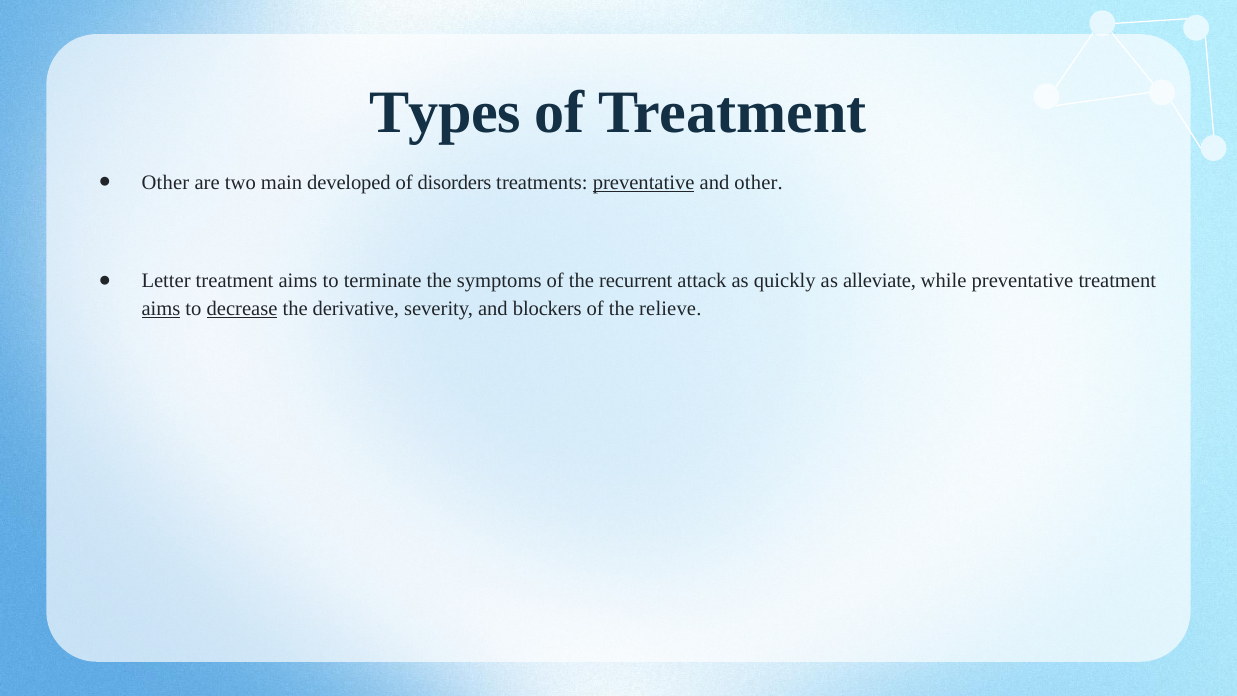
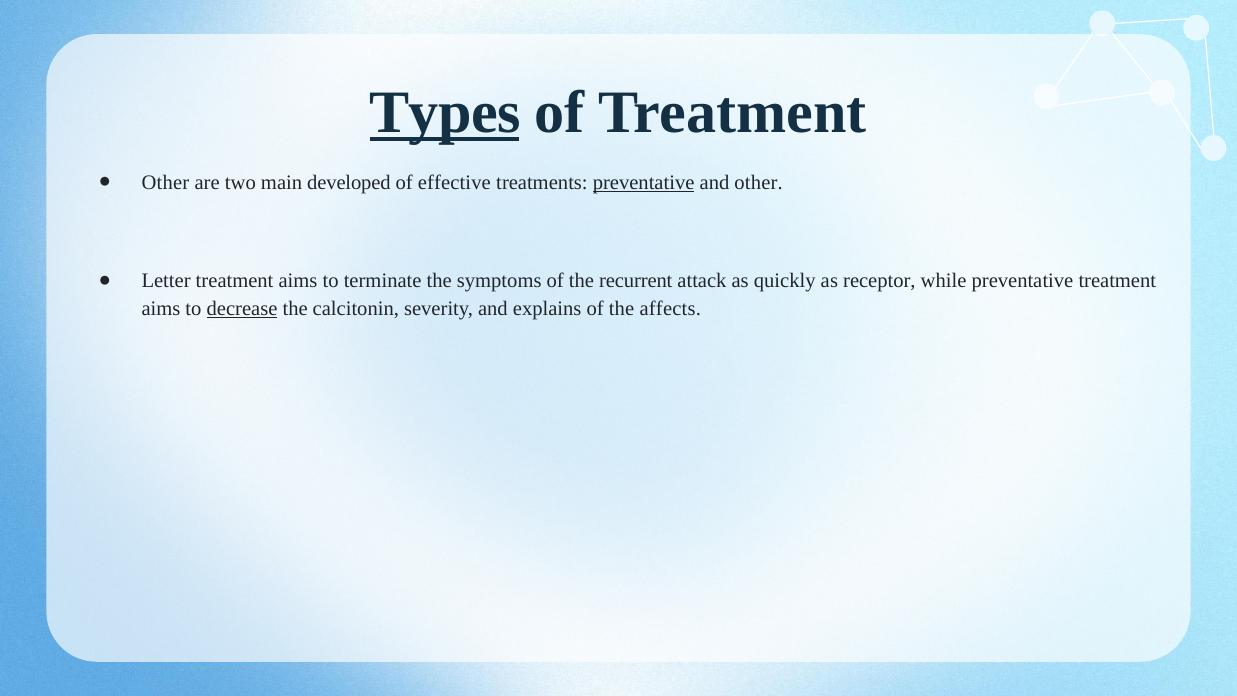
Types underline: none -> present (445, 113)
disorders: disorders -> effective (454, 182)
alleviate: alleviate -> receptor (879, 280)
aims underline: present -> none (161, 309)
derivative: derivative -> calcitonin (356, 309)
blockers: blockers -> explains (547, 309)
relieve: relieve -> affects (670, 309)
